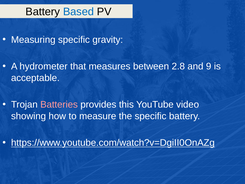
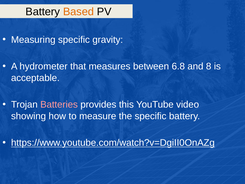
Based colour: blue -> orange (79, 12)
2.8: 2.8 -> 6.8 (178, 66)
9: 9 -> 8 (209, 66)
